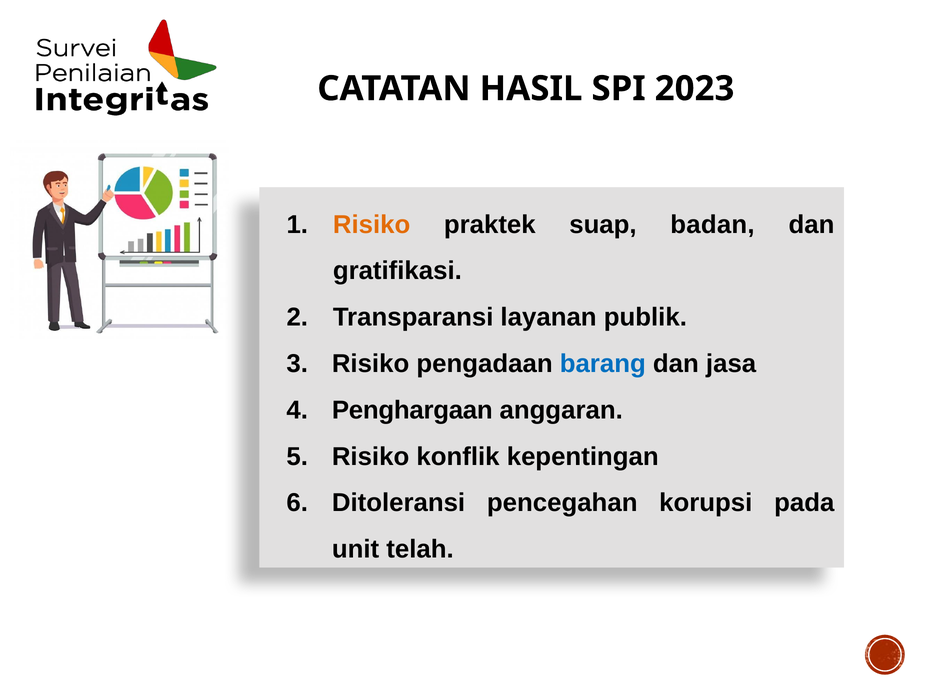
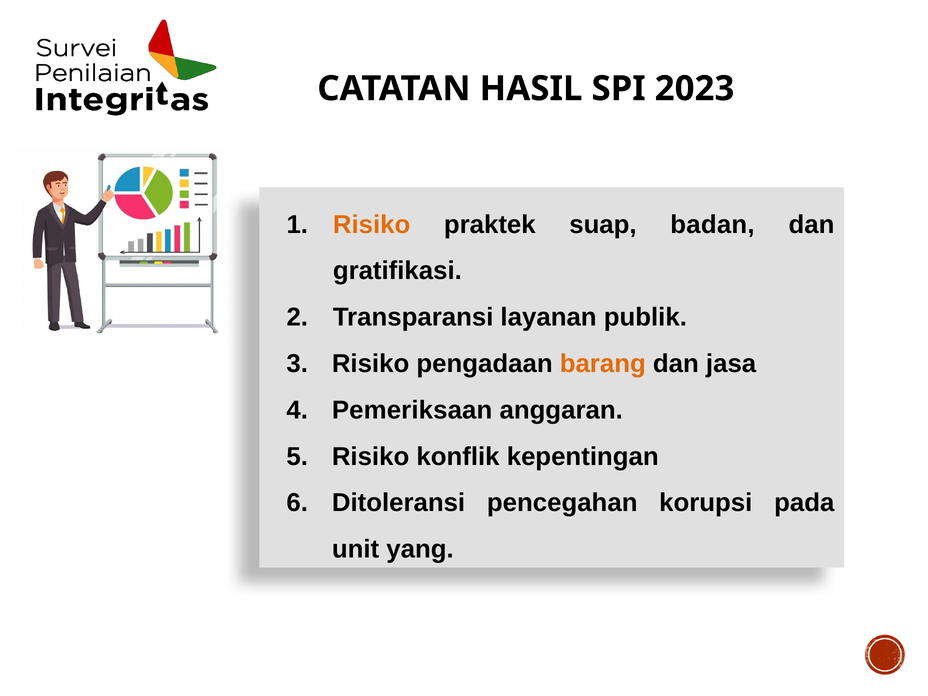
barang colour: blue -> orange (603, 364)
Penghargaan: Penghargaan -> Pemeriksaan (412, 410)
telah: telah -> yang (420, 549)
